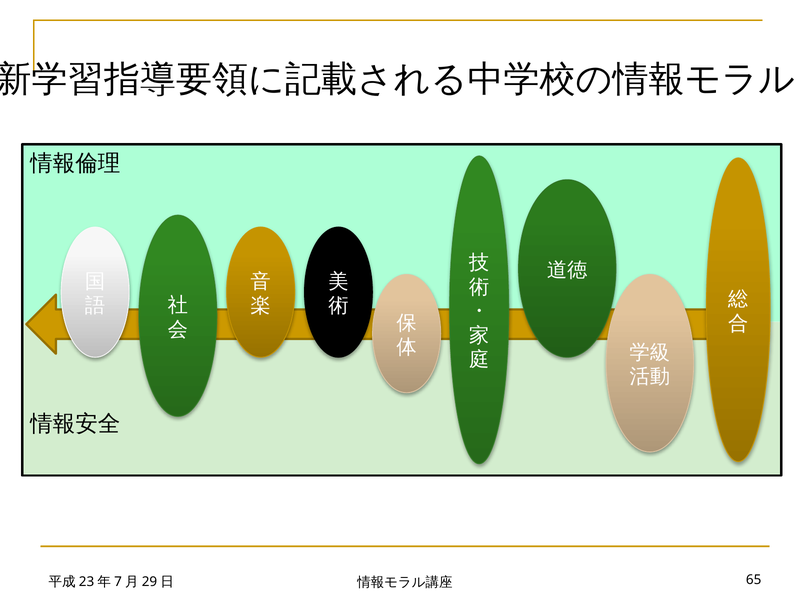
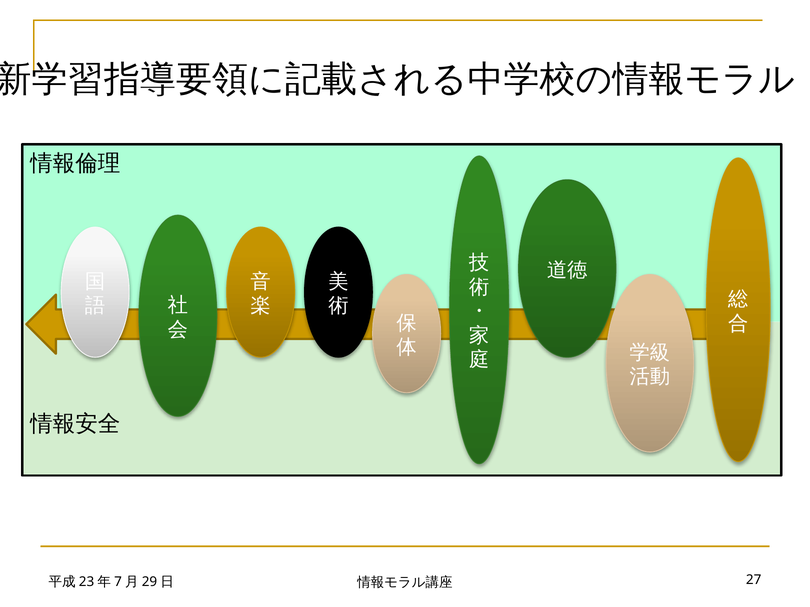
65: 65 -> 27 (754, 580)
